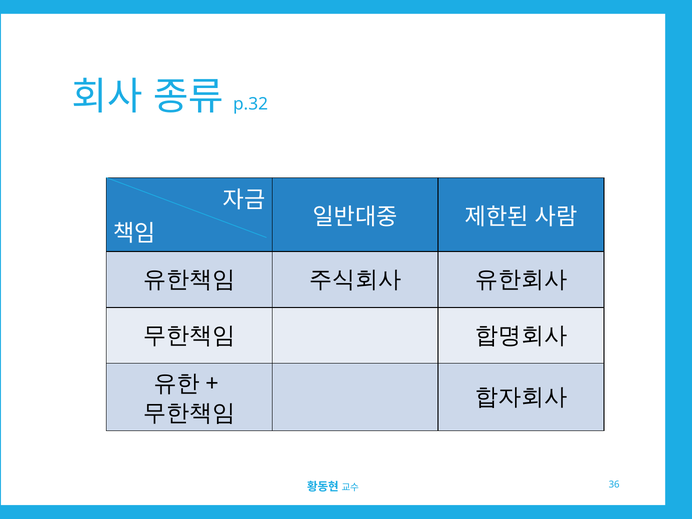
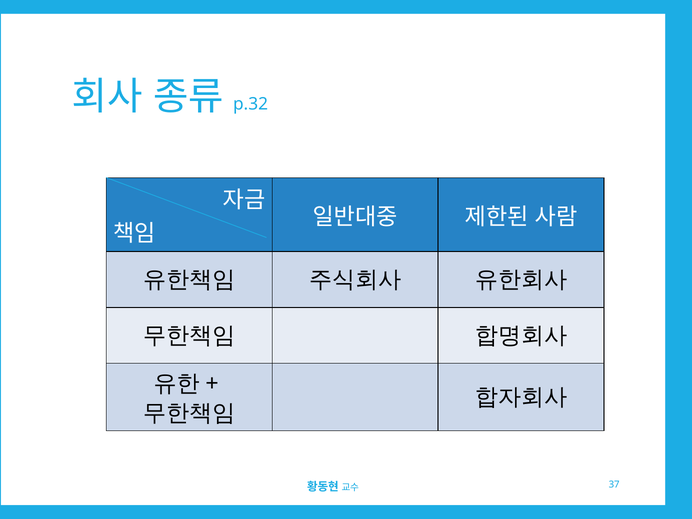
36: 36 -> 37 (614, 485)
